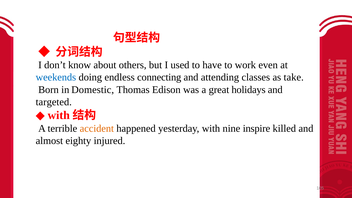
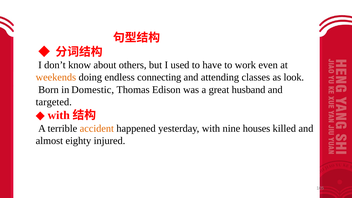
weekends colour: blue -> orange (56, 77)
take: take -> look (294, 77)
holidays: holidays -> husband (249, 90)
inspire: inspire -> houses (257, 128)
